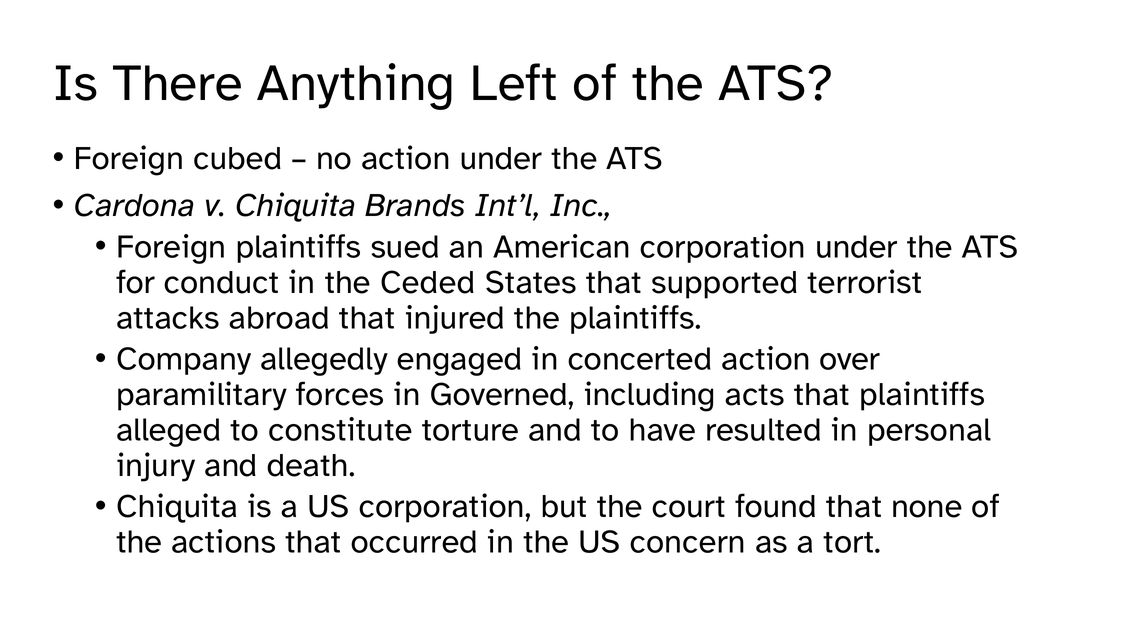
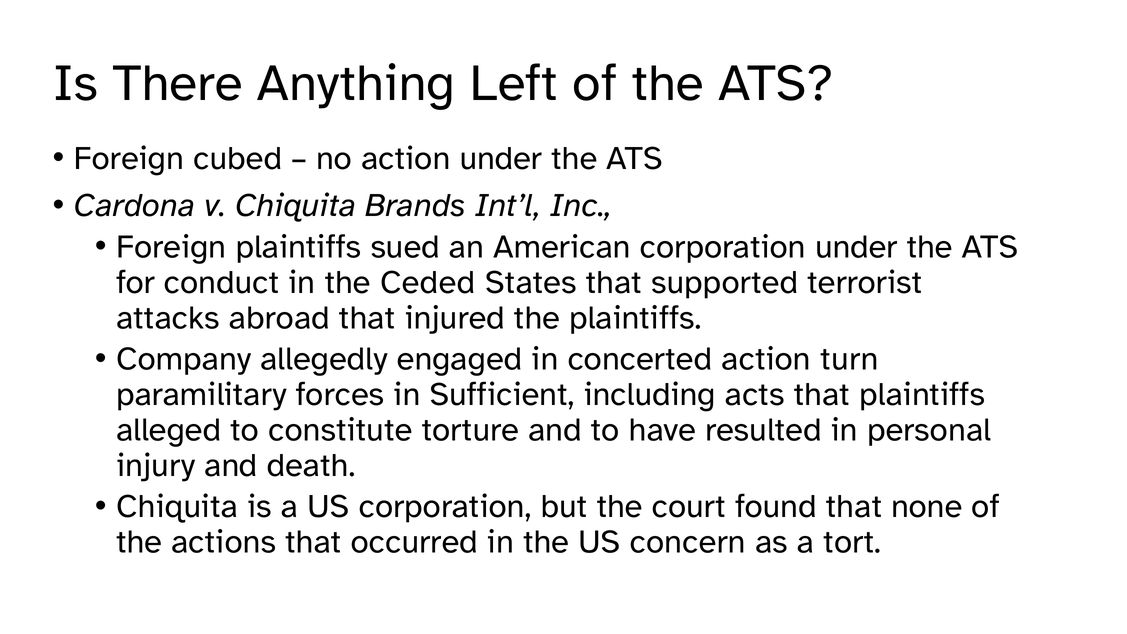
over: over -> turn (849, 359)
Governed: Governed -> Sufficient (502, 394)
